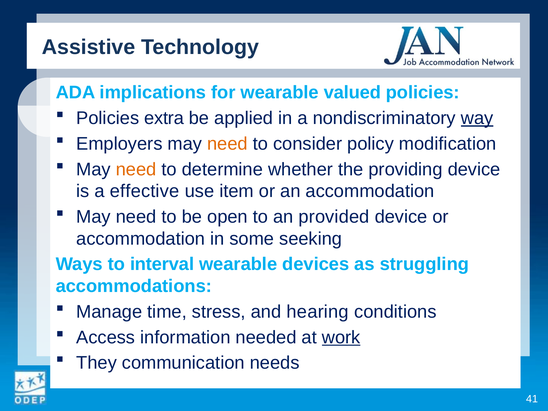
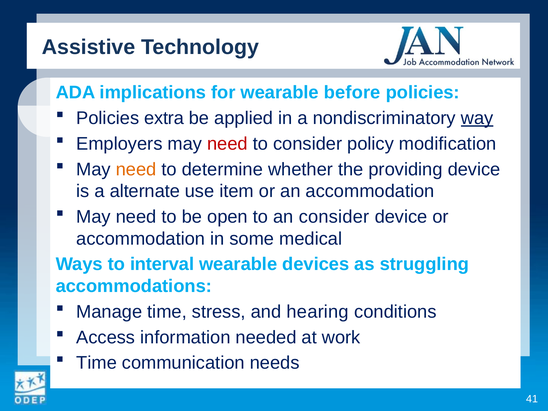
valued: valued -> before (352, 93)
need colour: orange -> red (227, 144)
effective: effective -> alternate (145, 191)
an provided: provided -> consider (334, 217)
seeking: seeking -> medical (311, 239)
work underline: present -> none (341, 337)
They: They -> Time (97, 363)
